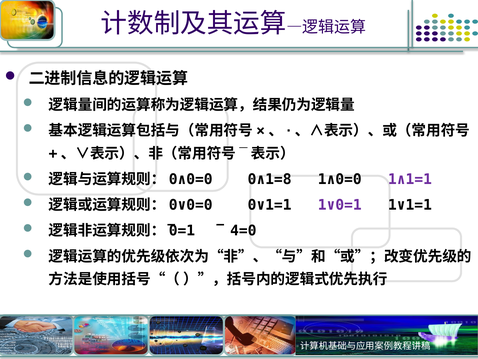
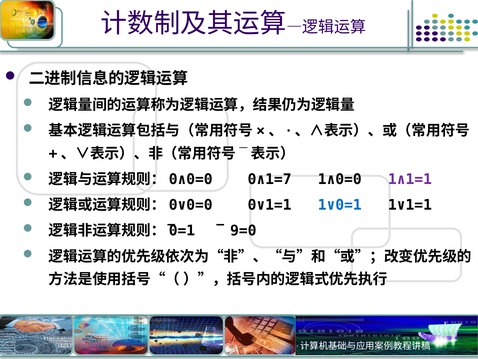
0∧1=8: 0∧1=8 -> 0∧1=7 (270, 179)
1∨0=1 colour: purple -> blue (340, 205)
4=0: 4=0 -> 9=0 (243, 230)
